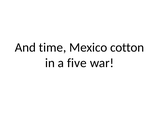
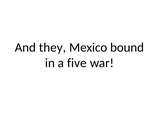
time: time -> they (52, 48)
cotton: cotton -> bound (127, 48)
